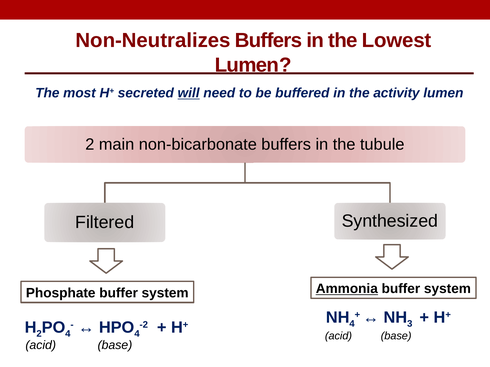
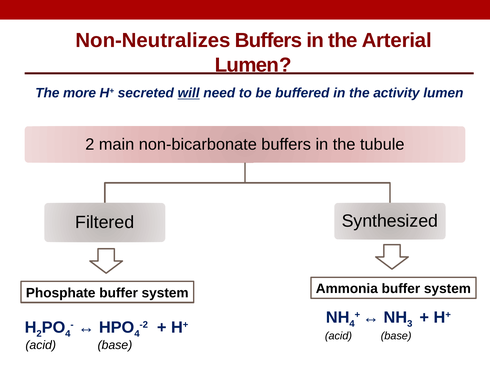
Lowest: Lowest -> Arterial (397, 41)
most: most -> more (80, 93)
Ammonia underline: present -> none (347, 289)
